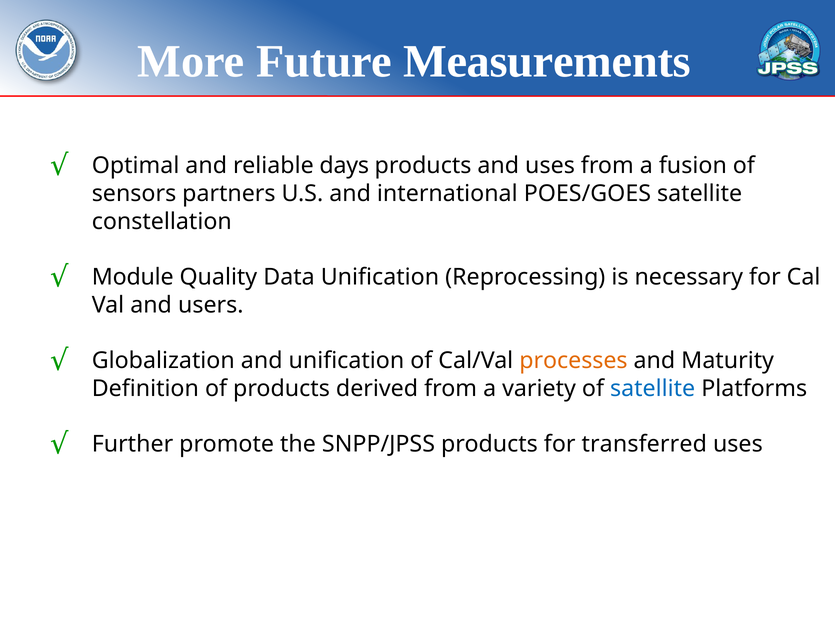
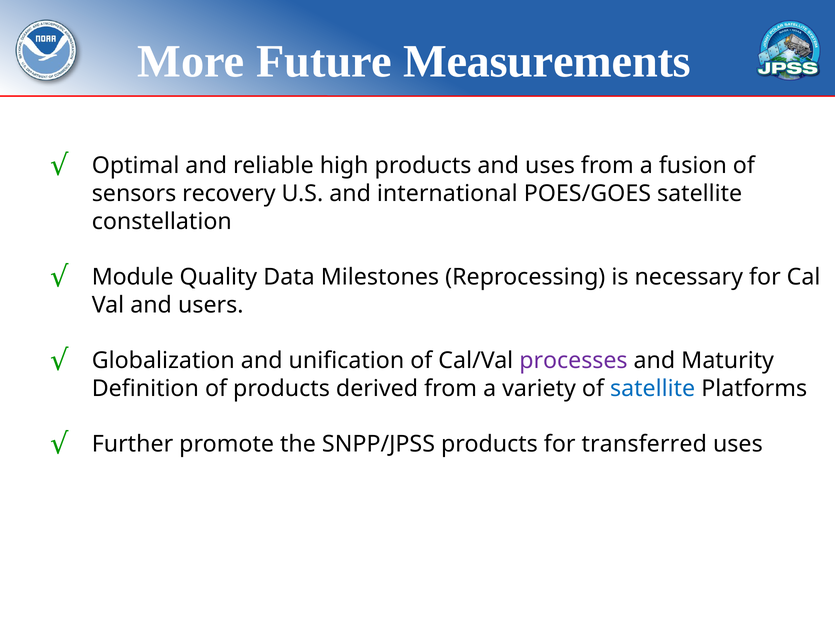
days: days -> high (344, 166)
partners: partners -> recovery (229, 194)
Data Unification: Unification -> Milestones (380, 277)
processes colour: orange -> purple (573, 361)
